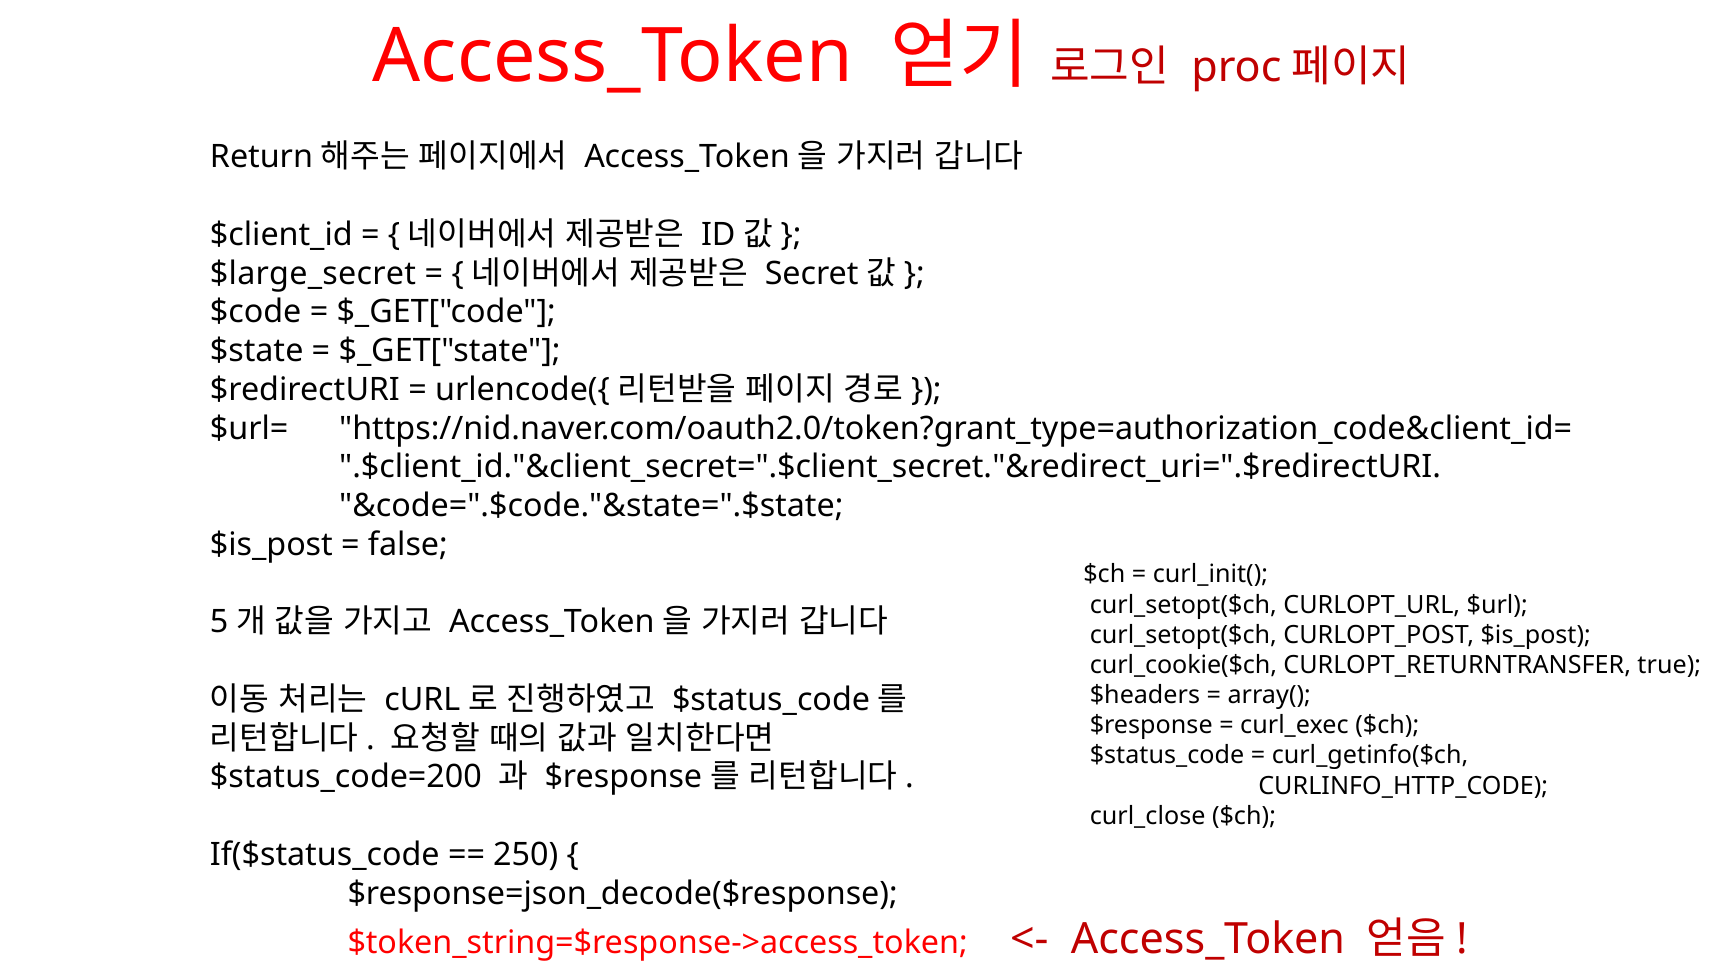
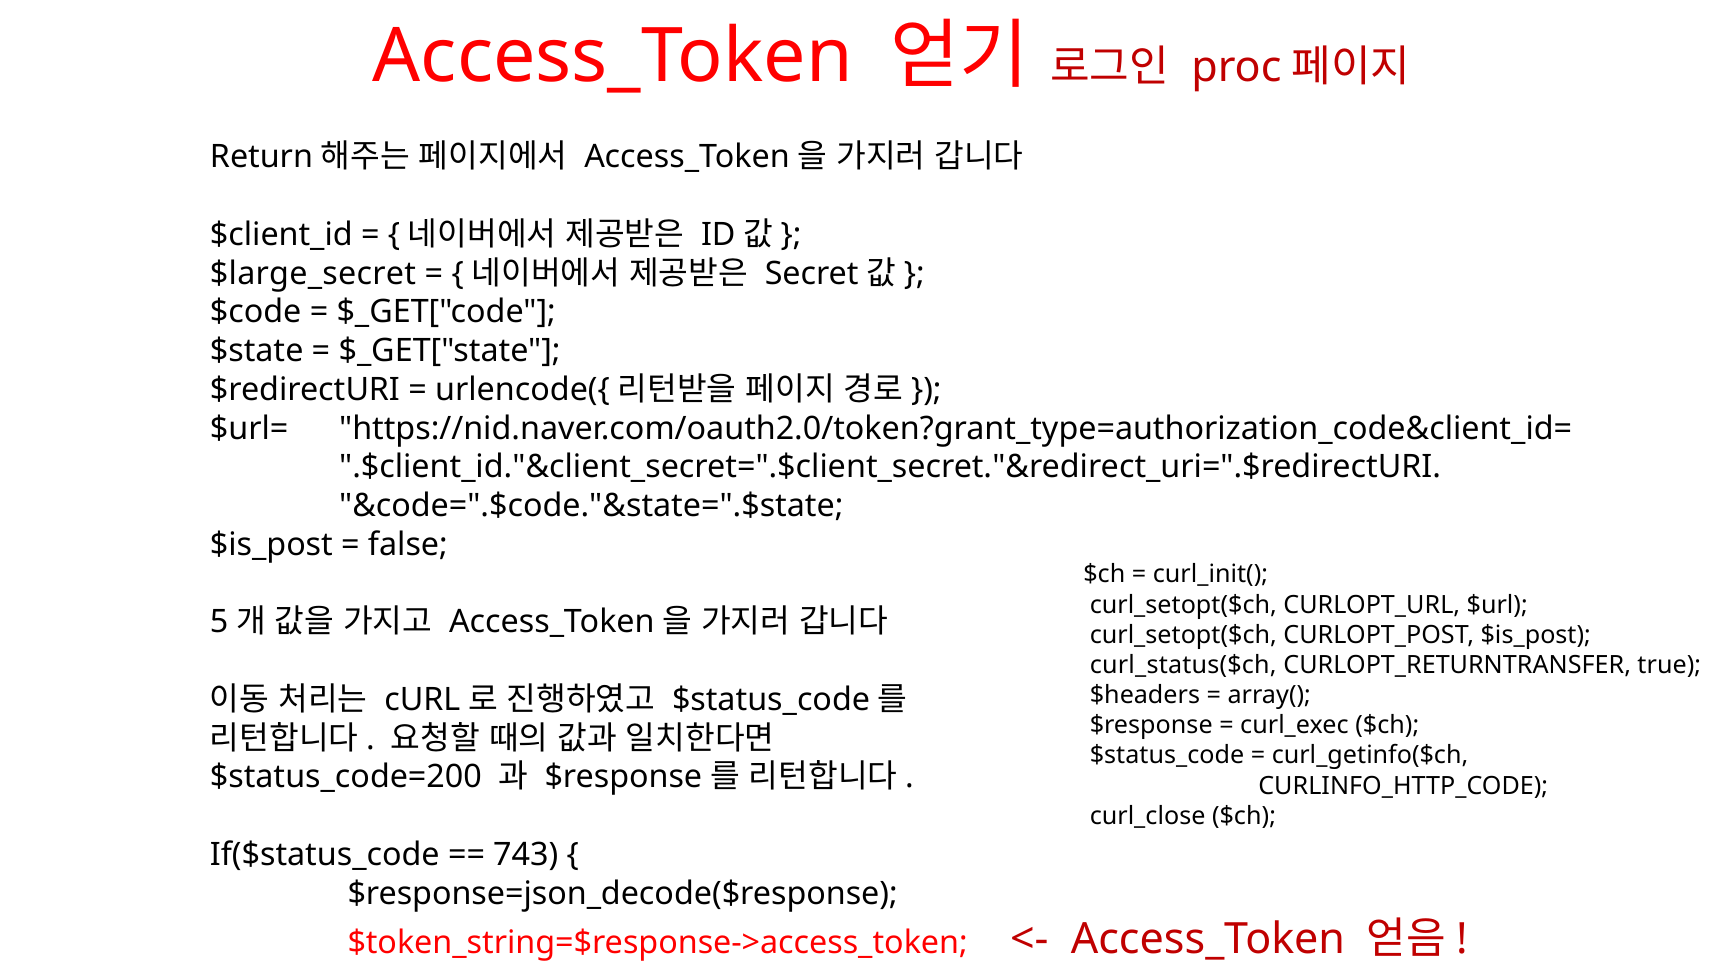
curl_cookie($ch: curl_cookie($ch -> curl_status($ch (1183, 665)
250: 250 -> 743 (526, 854)
